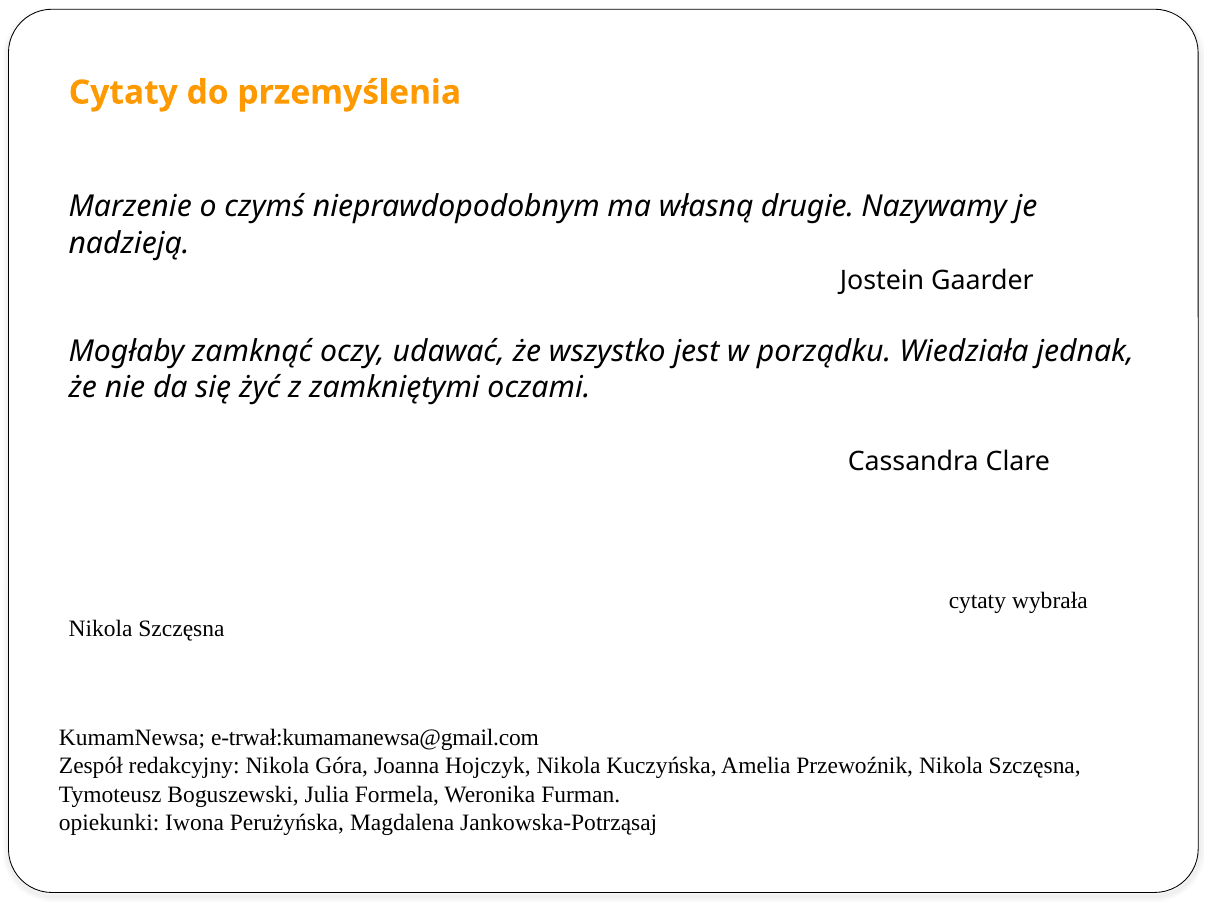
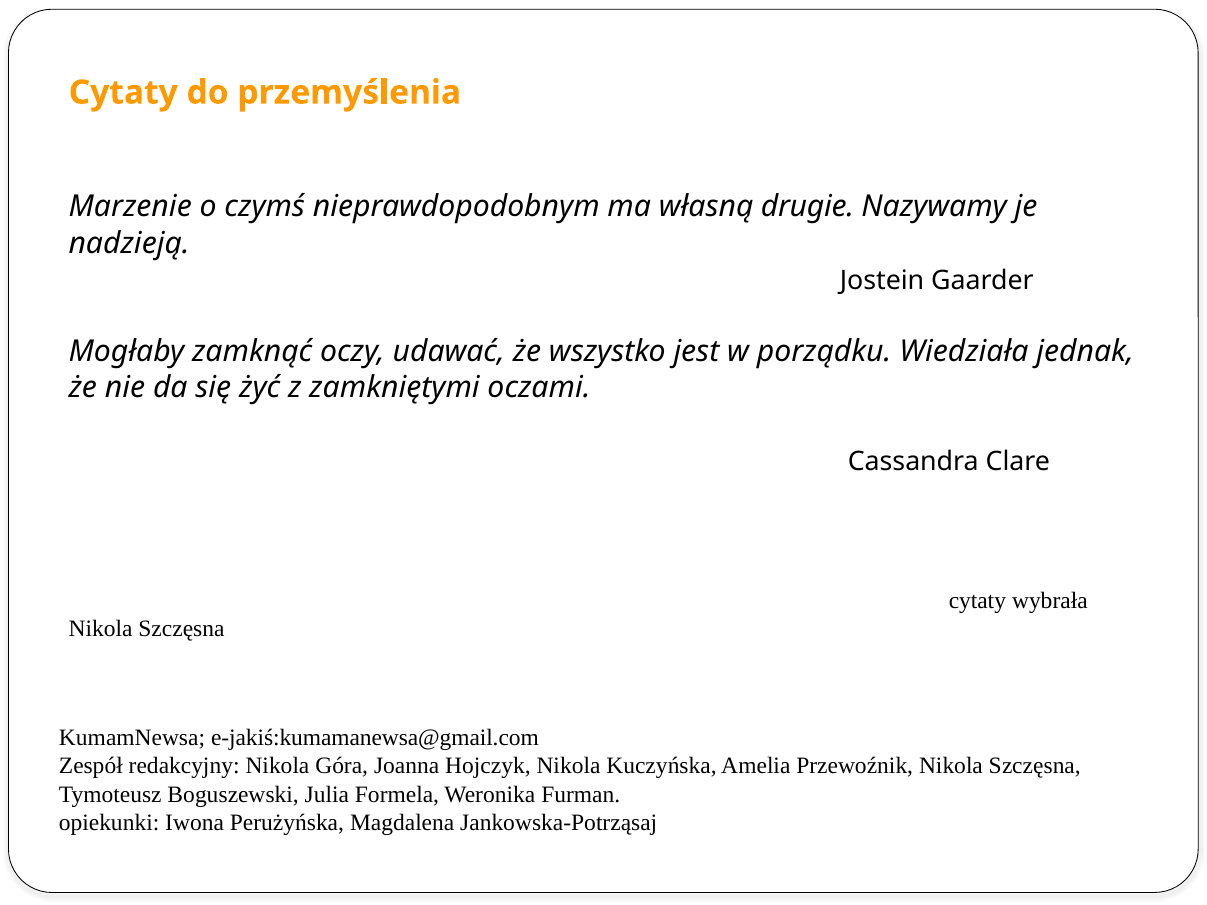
e-trwał:kumamanewsa@gmail.com: e-trwał:kumamanewsa@gmail.com -> e-jakiś:kumamanewsa@gmail.com (375, 738)
